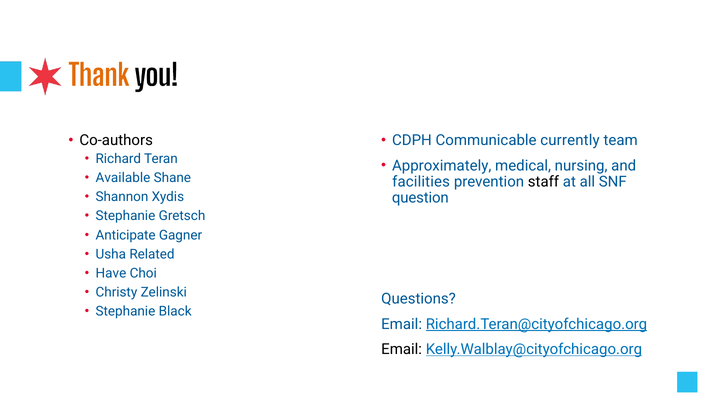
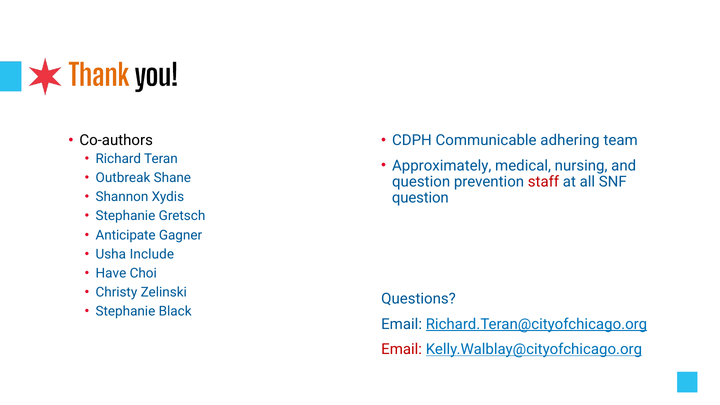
currently: currently -> adhering (570, 140)
Available: Available -> Outbreak (123, 178)
facilities: facilities -> question (421, 182)
staff colour: black -> red (543, 182)
Related: Related -> Include (152, 254)
Email colour: black -> red (402, 349)
